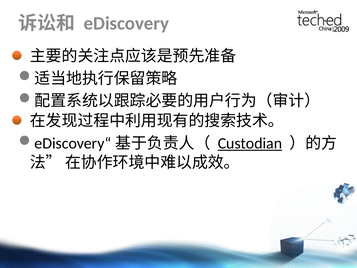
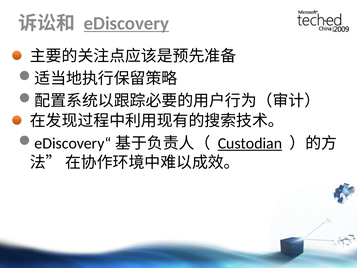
eDiscovery underline: none -> present (126, 23)
